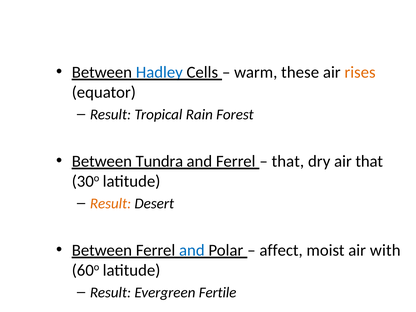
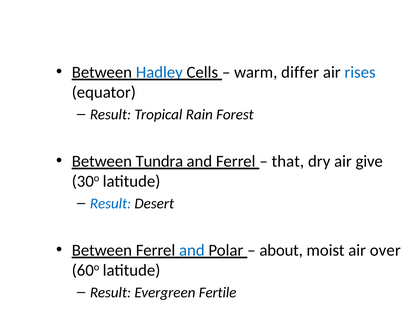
these: these -> differ (300, 72)
rises colour: orange -> blue (360, 72)
air that: that -> give (369, 161)
Result colour: orange -> blue (111, 204)
affect: affect -> about (281, 250)
with: with -> over (385, 250)
